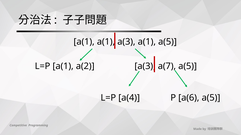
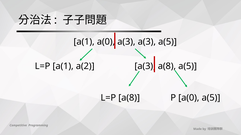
a(1 a(1: a(1 -> a(0 (106, 42)
a(3 a(1: a(1 -> a(3 (147, 42)
a(7: a(7 -> a(8 (167, 66)
L=P a(4: a(4 -> a(8 (129, 98)
P a(6: a(6 -> a(0 (189, 98)
